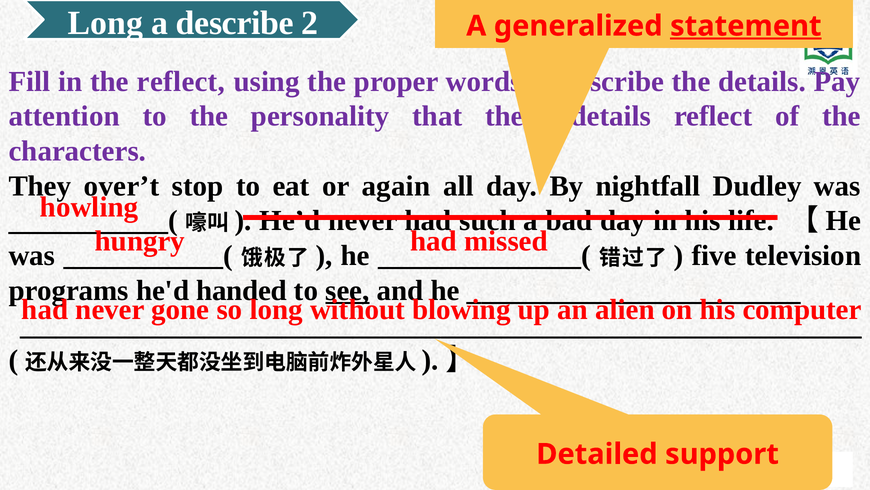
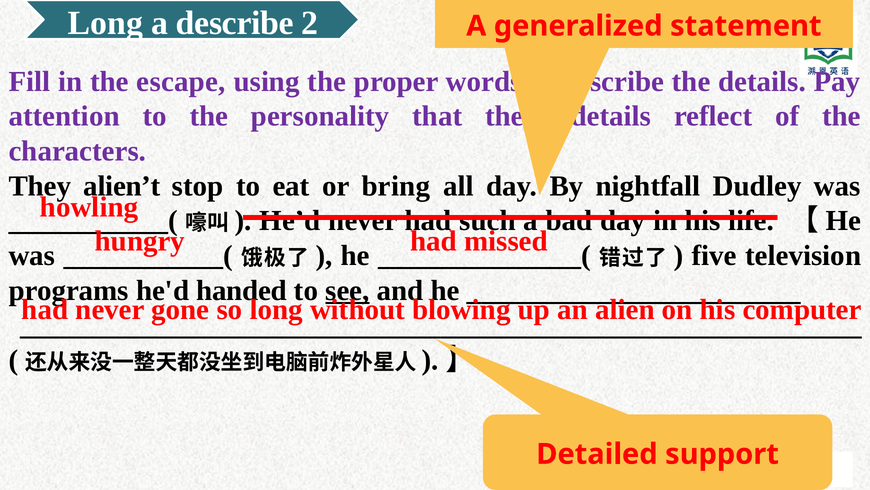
statement underline: present -> none (746, 26)
the reflect: reflect -> escape (181, 81)
over’t: over’t -> alien’t (122, 186)
again: again -> bring (396, 186)
